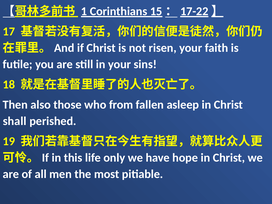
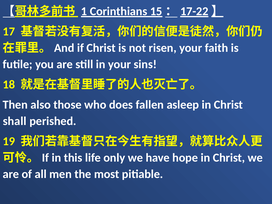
from: from -> does (121, 105)
